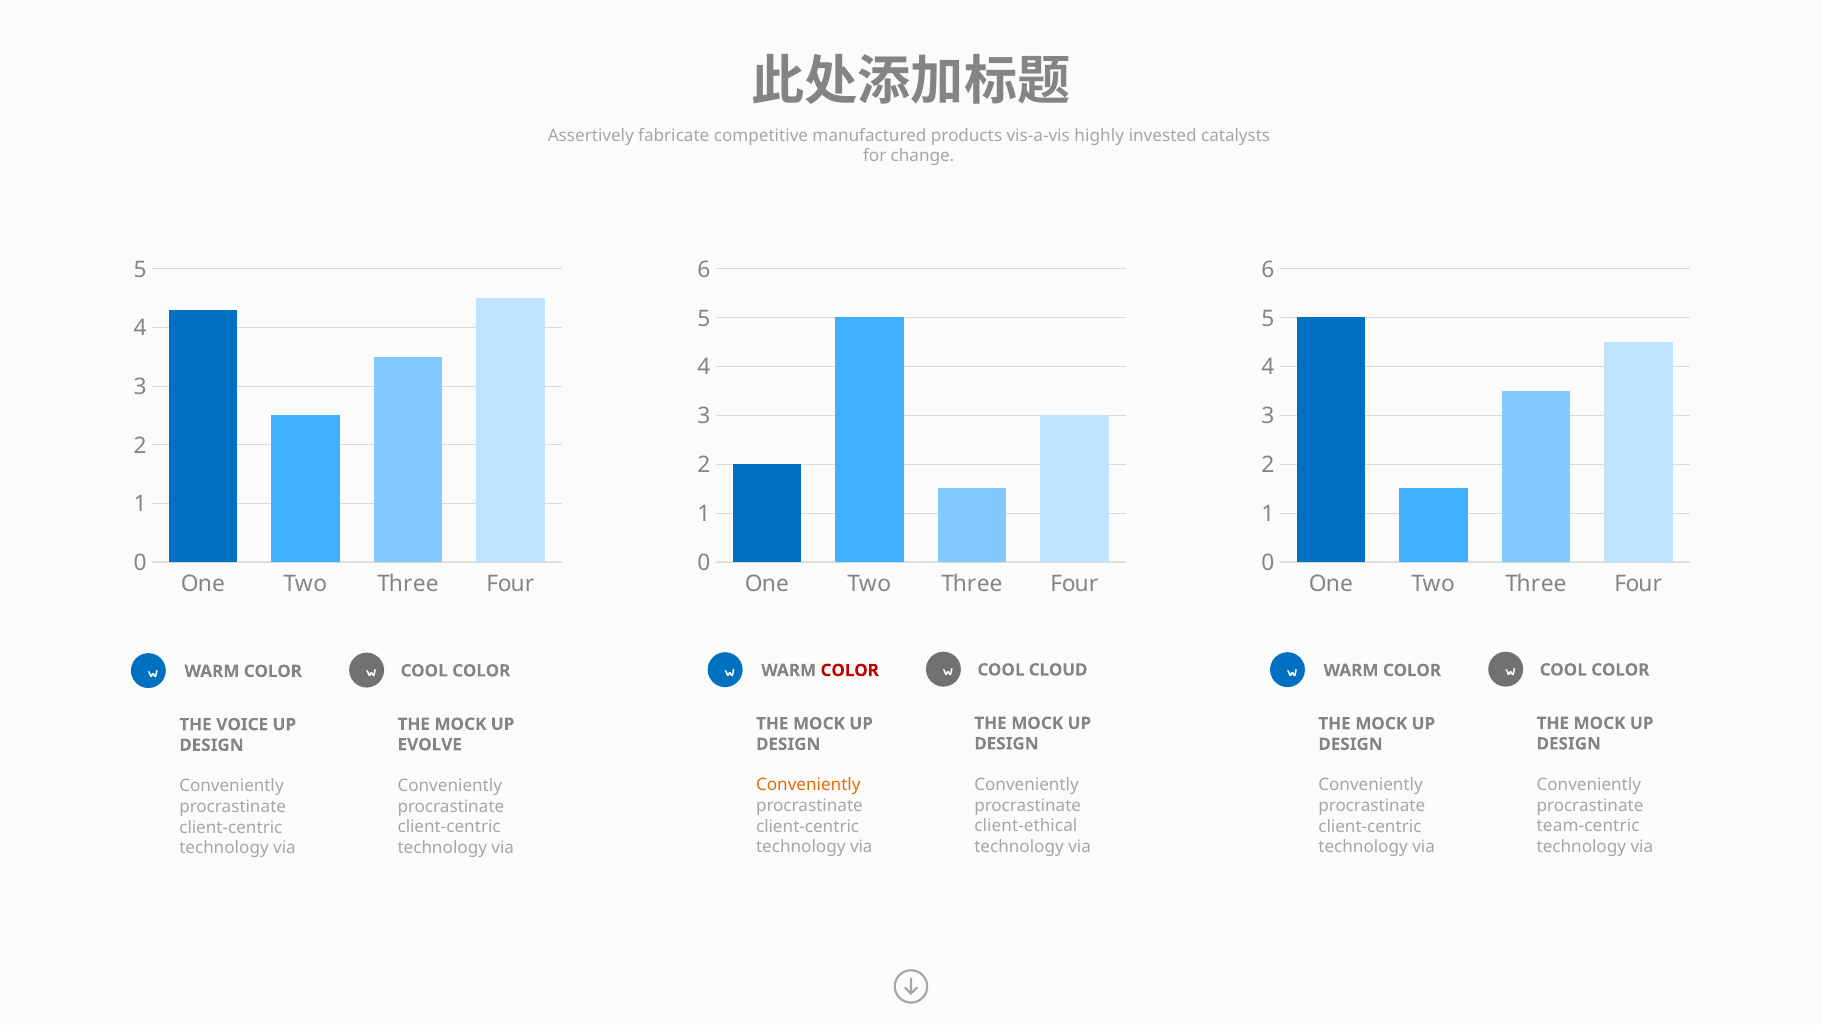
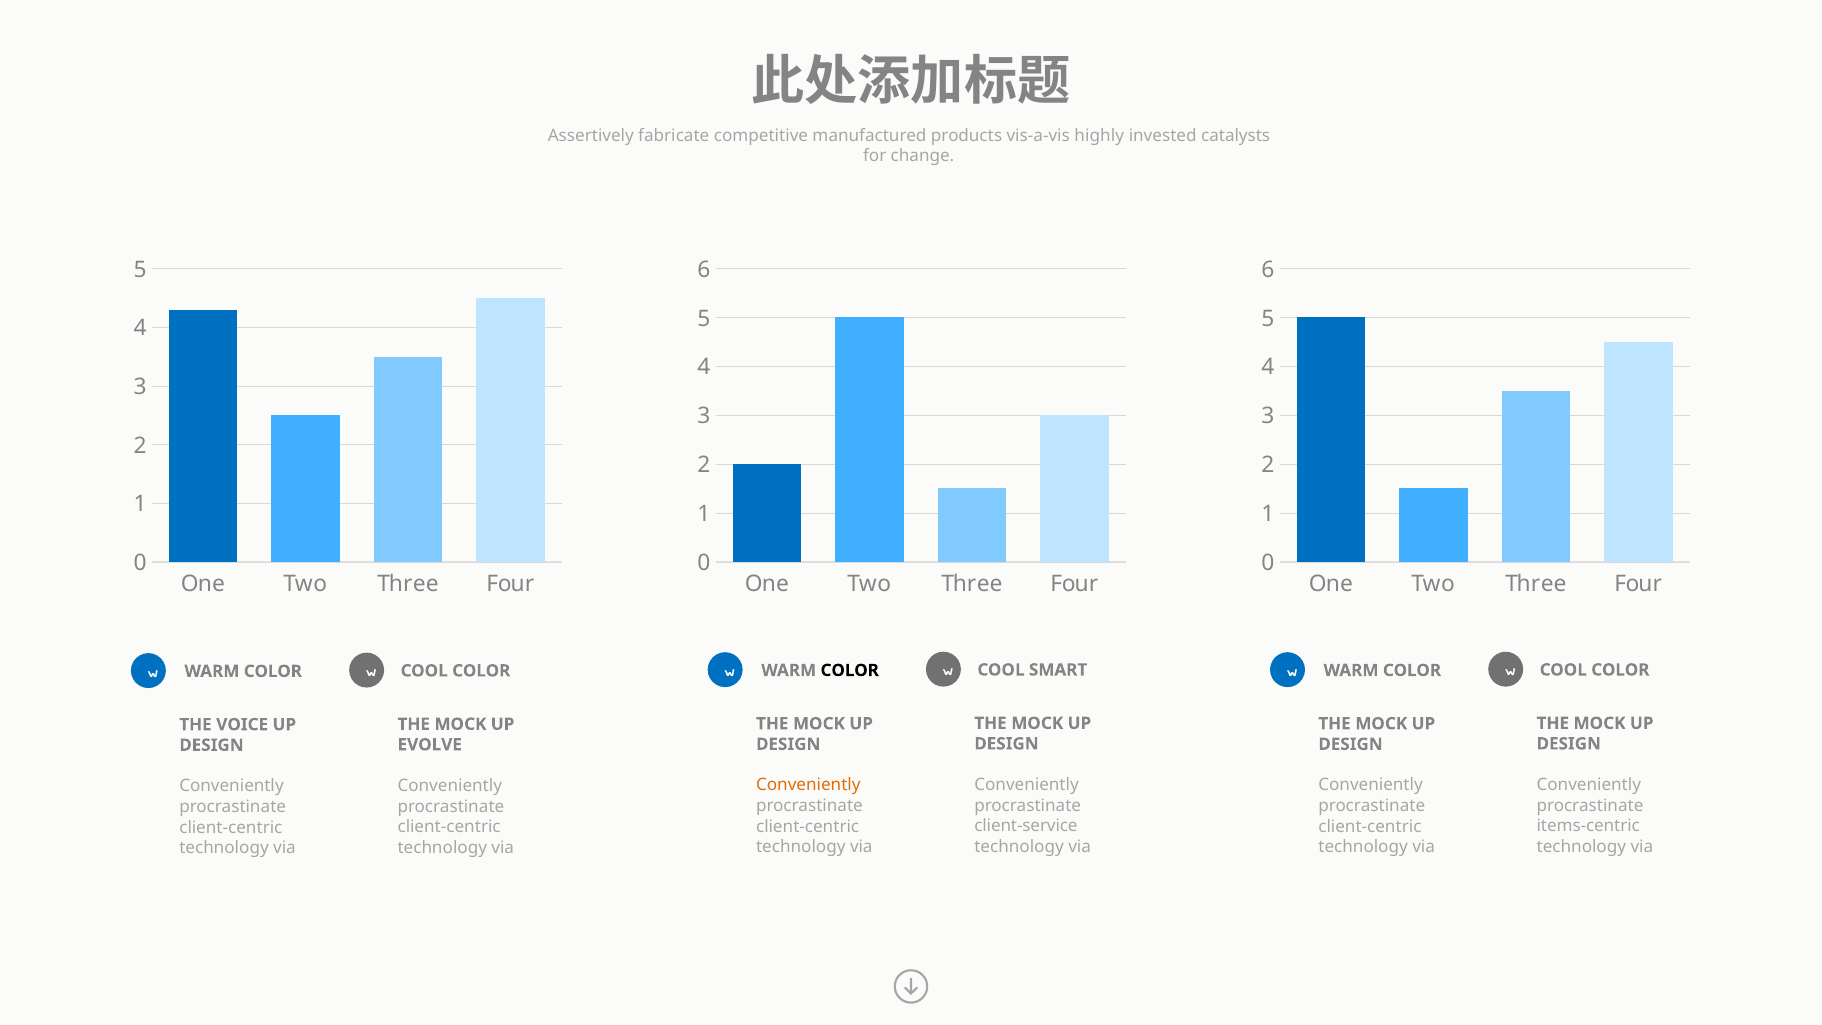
CLOUD: CLOUD -> SMART (1058, 670)
COLOR colour: red -> black (850, 670)
client-ethical: client-ethical -> client-service (1026, 826)
team-centric: team-centric -> items-centric (1588, 826)
